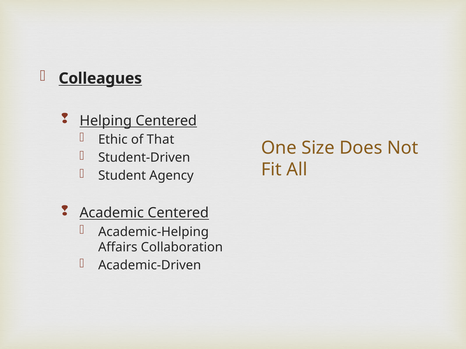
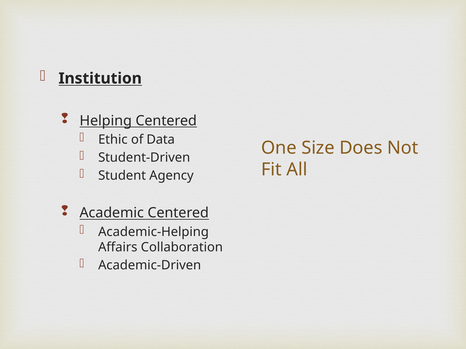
Colleagues: Colleagues -> Institution (100, 78)
That: That -> Data (161, 140)
